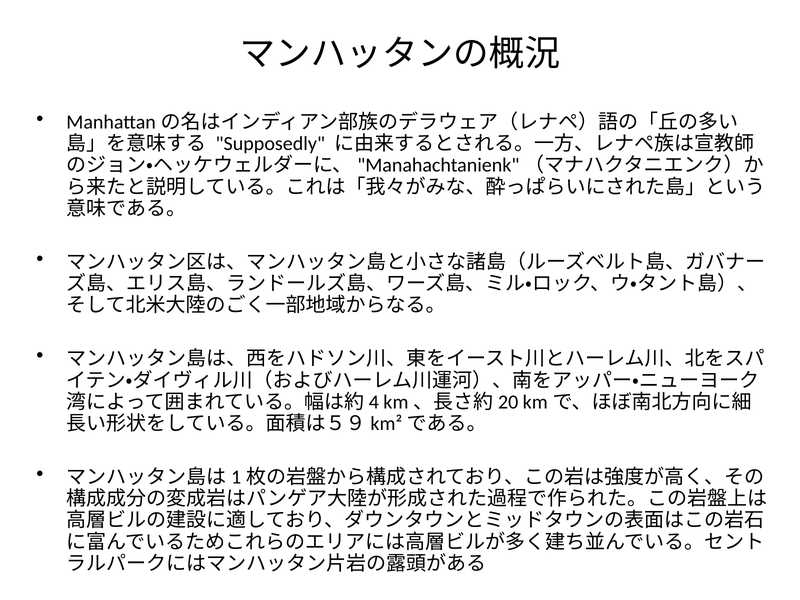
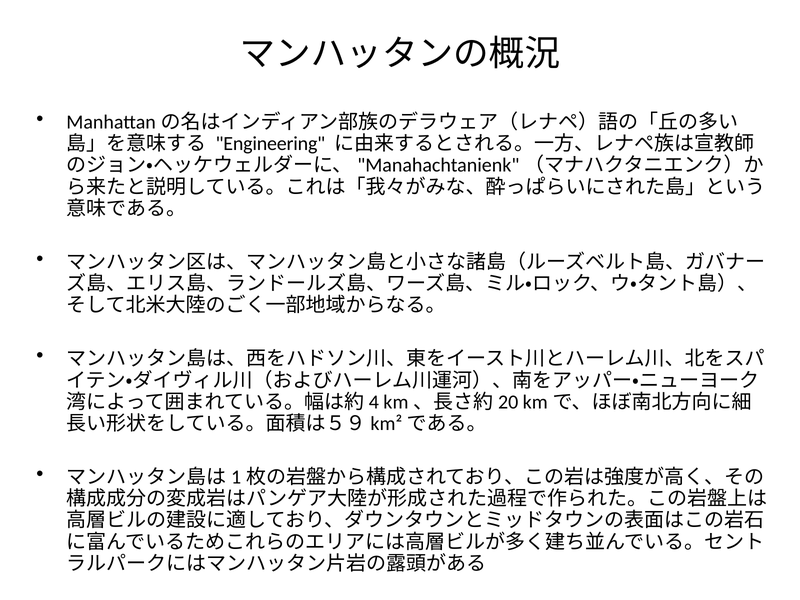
Supposedly: Supposedly -> Engineering (270, 144)
